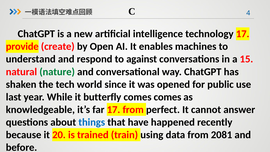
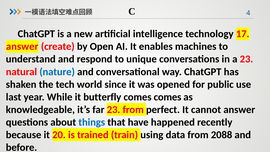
provide: provide -> answer (22, 46)
against: against -> unique (142, 59)
a 15: 15 -> 23 (246, 59)
nature colour: green -> blue (57, 72)
far 17: 17 -> 23 (114, 109)
2081: 2081 -> 2088 (222, 135)
